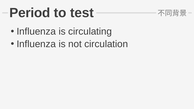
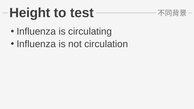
Period: Period -> Height (30, 13)
